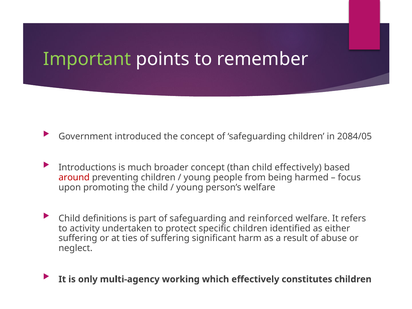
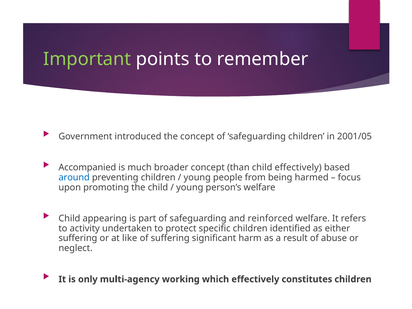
2084/05: 2084/05 -> 2001/05 (355, 136)
Introductions: Introductions -> Accompanied (87, 168)
around colour: red -> blue (74, 177)
definitions: definitions -> appearing (105, 219)
ties: ties -> like (130, 238)
